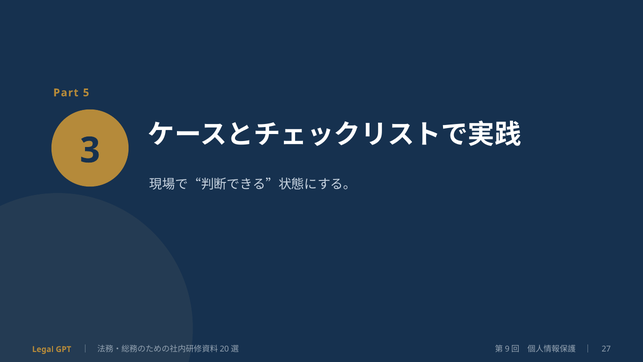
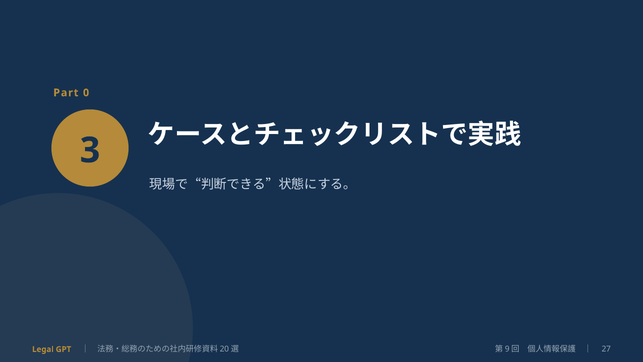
5: 5 -> 0 (86, 93)
